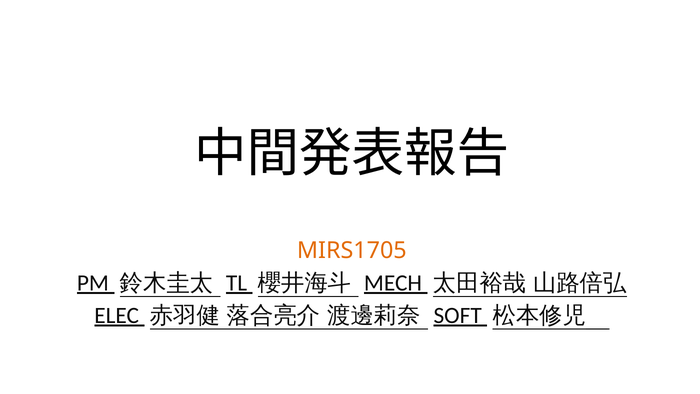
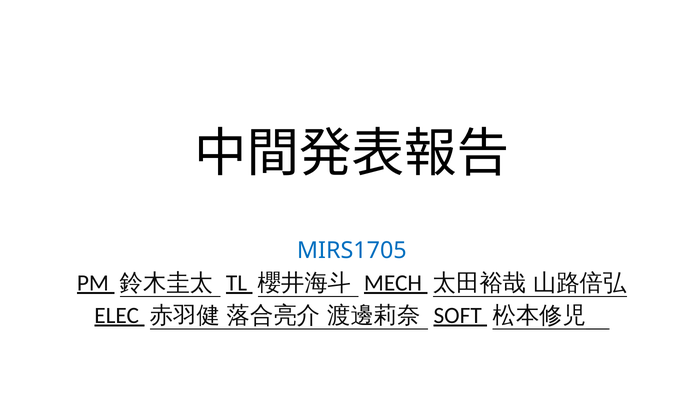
MIRS1705 colour: orange -> blue (352, 250)
